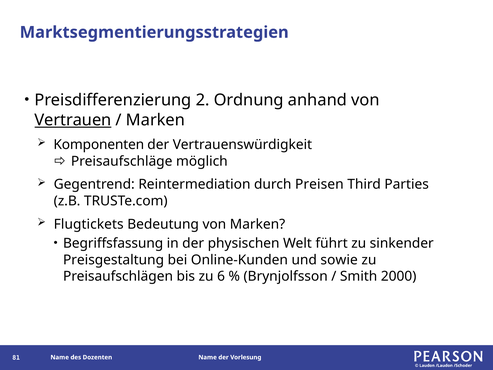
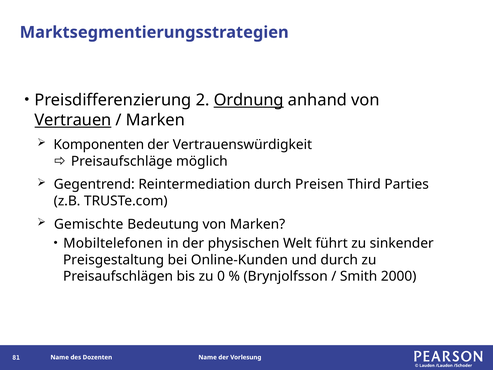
Ordnung underline: none -> present (249, 100)
Flugtickets: Flugtickets -> Gemischte (89, 224)
Begriffsfassung: Begriffsfassung -> Mobiltelefonen (113, 243)
und sowie: sowie -> durch (339, 260)
6: 6 -> 0 (221, 276)
